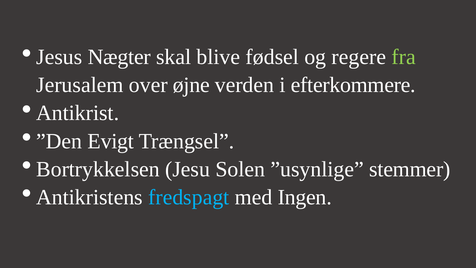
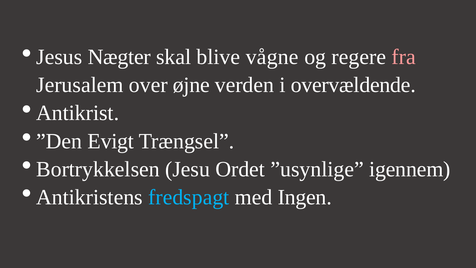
fødsel: fødsel -> vågne (272, 57)
fra colour: light green -> pink (404, 57)
efterkommere: efterkommere -> overvældende (353, 85)
Solen: Solen -> Ordet (240, 169)
stemmer: stemmer -> igennem (410, 169)
